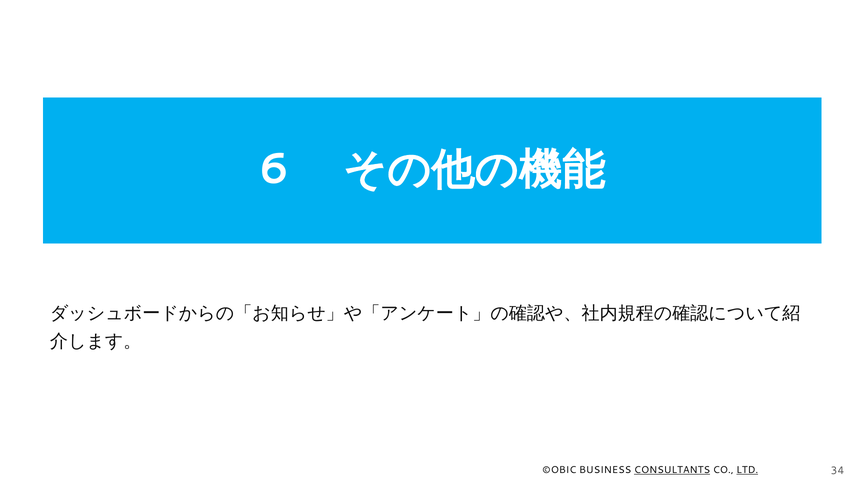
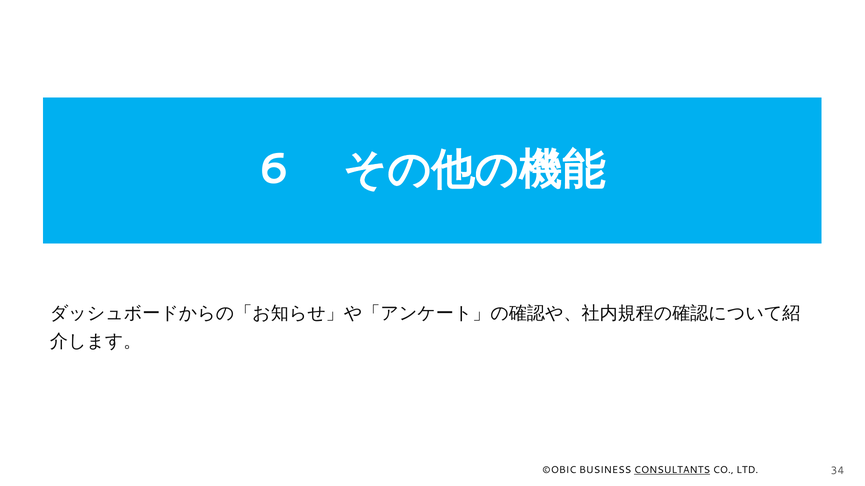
LTD underline: present -> none (747, 470)
